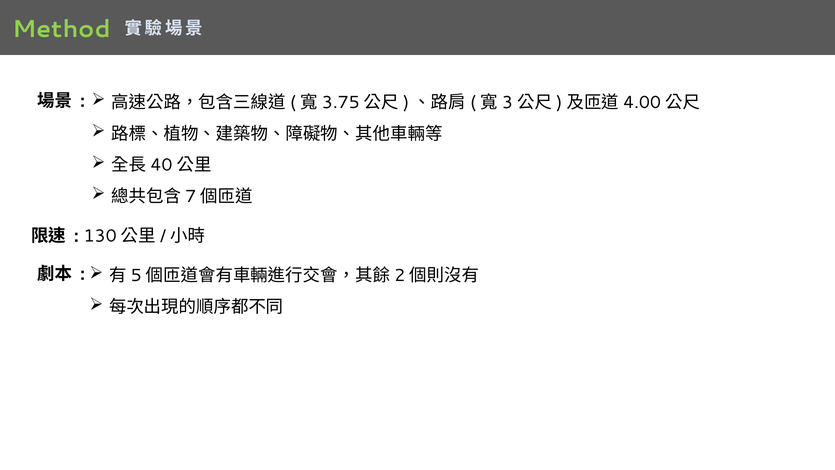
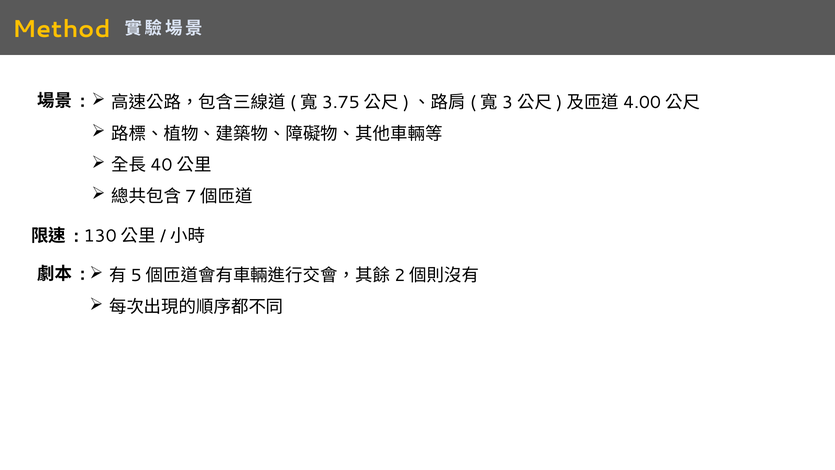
Method colour: light green -> yellow (61, 29)
